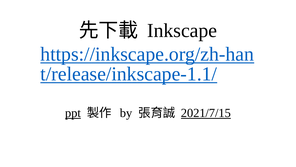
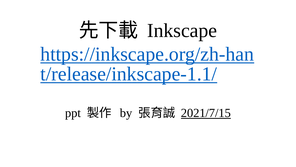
ppt underline: present -> none (73, 113)
